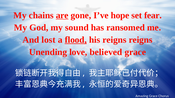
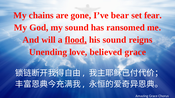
are underline: present -> none (62, 15)
hope: hope -> bear (120, 15)
lost: lost -> will (49, 40)
his reigns: reigns -> sound (114, 40)
